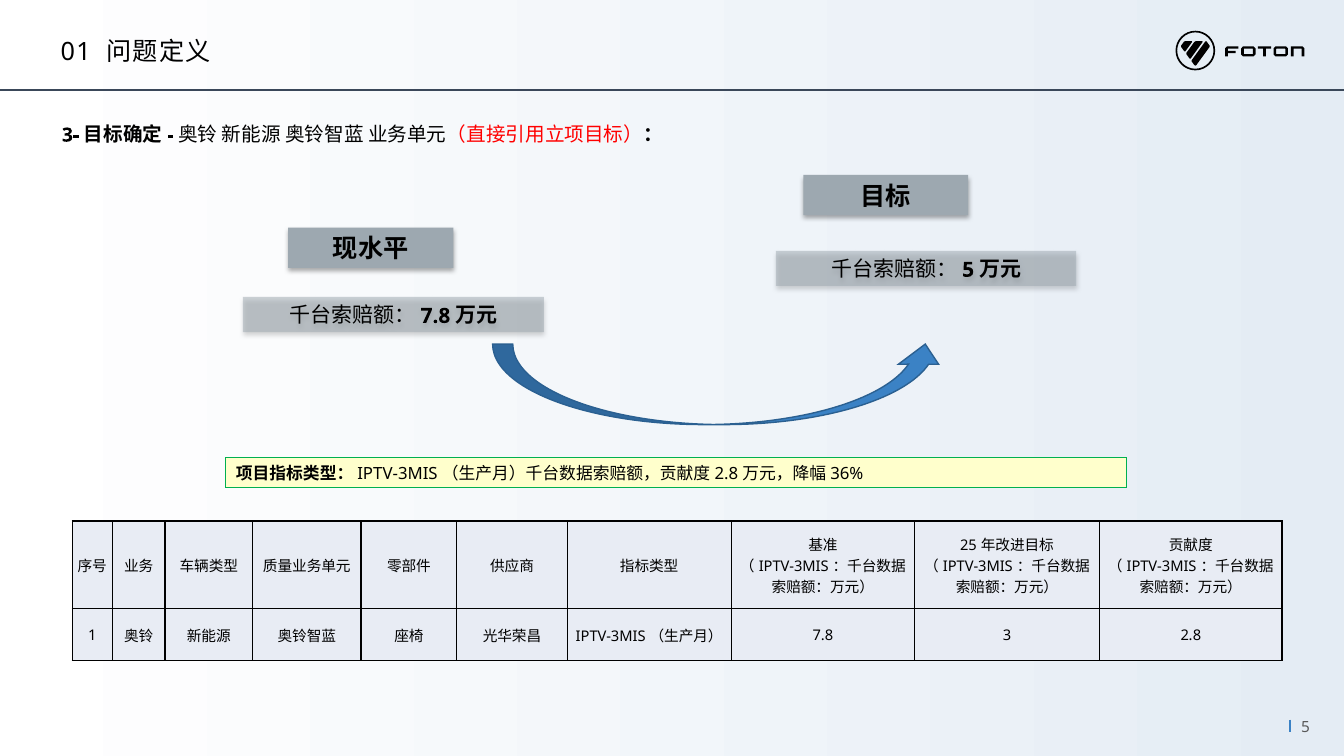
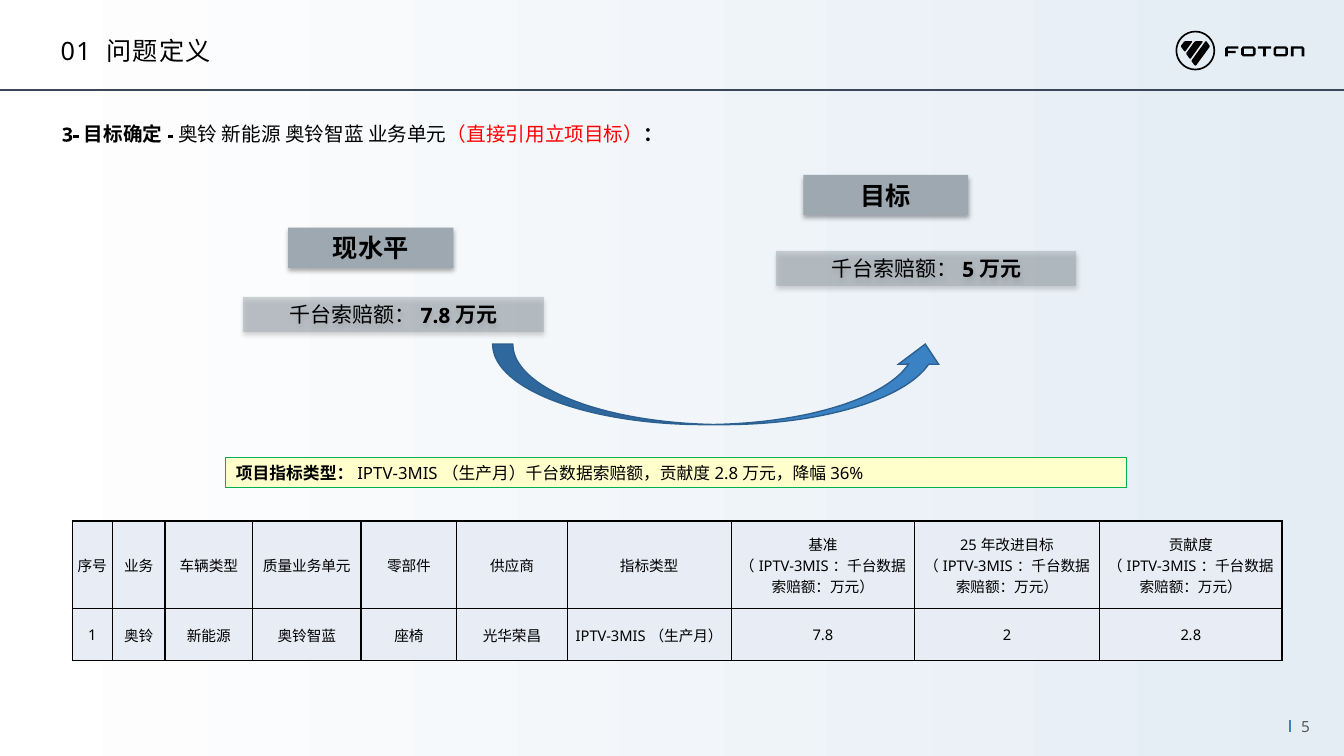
3: 3 -> 2 (1007, 636)
